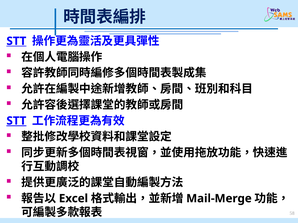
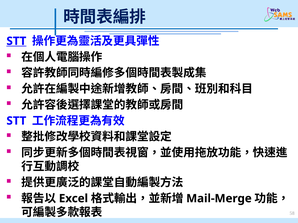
STT underline: present -> none (16, 121)
